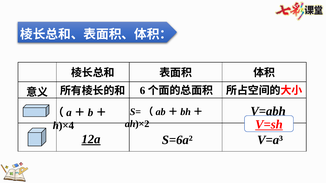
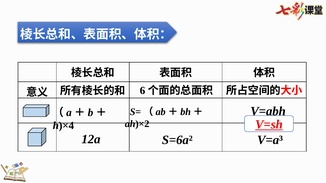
12a underline: present -> none (91, 140)
